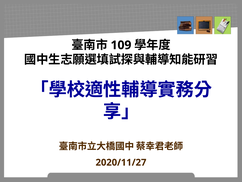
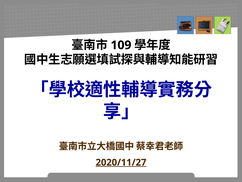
2020/11/27 underline: none -> present (121, 162)
